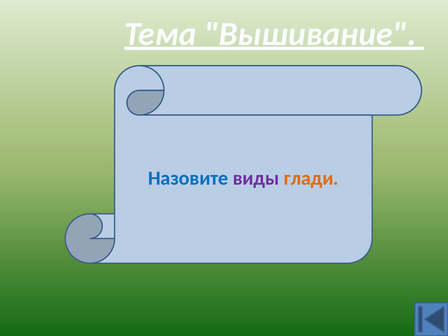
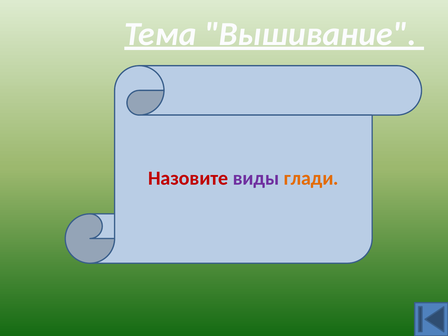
Назовите colour: blue -> red (188, 178)
